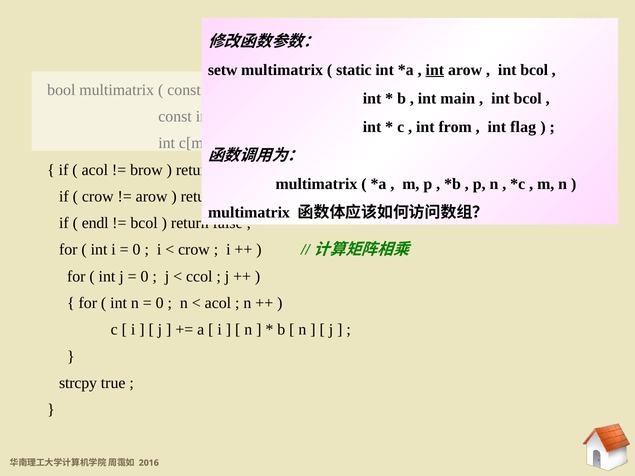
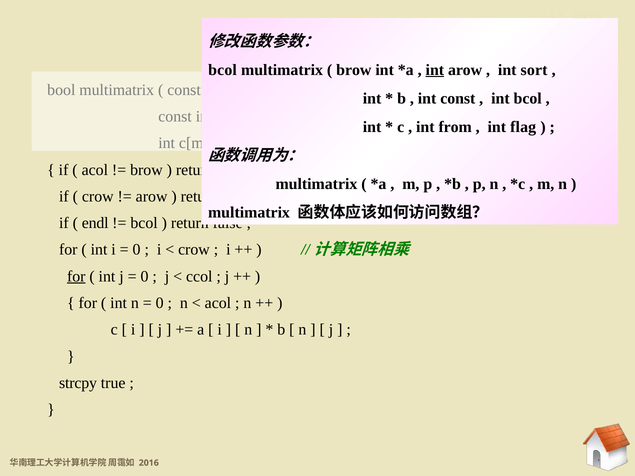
setw: setw -> bcol (223, 70)
static: static -> brow (354, 70)
bcol: bcol -> sort (534, 70)
int main: main -> const (458, 99)
for underline: none -> present (76, 277)
